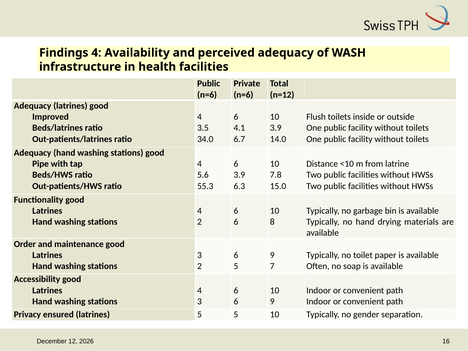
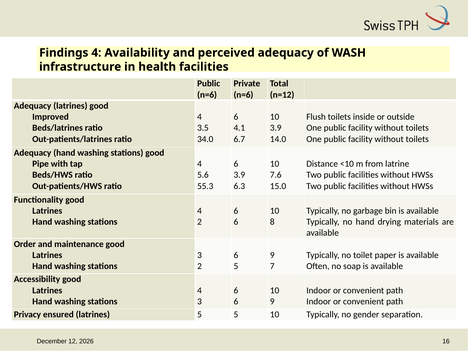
7.8: 7.8 -> 7.6 (276, 175)
